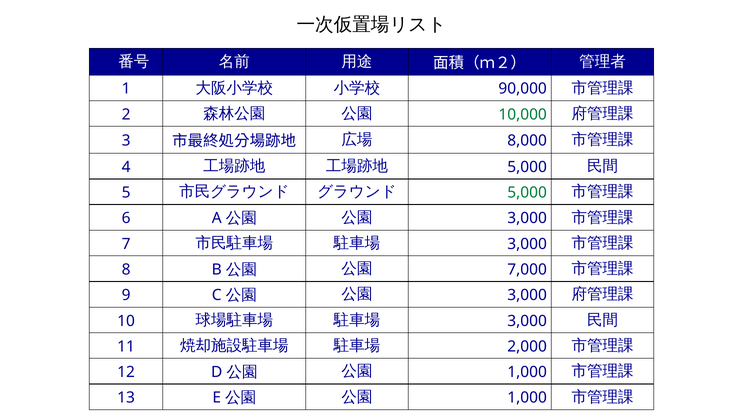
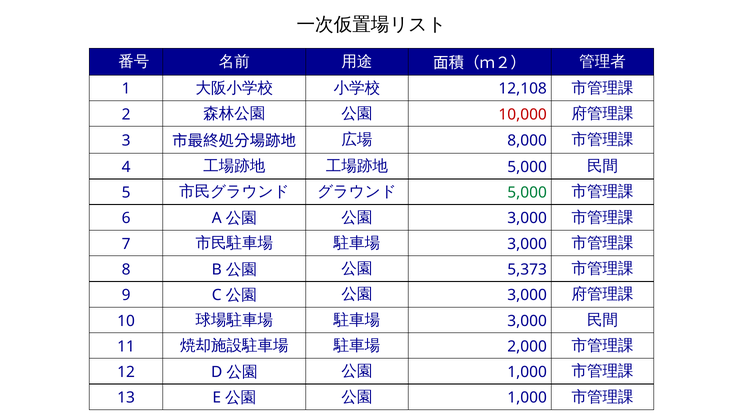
90,000: 90,000 -> 12,108 (523, 89)
10,000 colour: green -> red (523, 114)
7,000: 7,000 -> 5,373 (527, 270)
